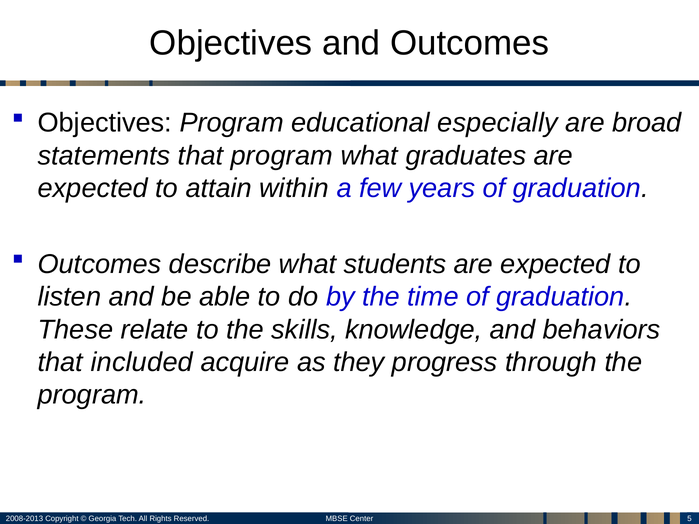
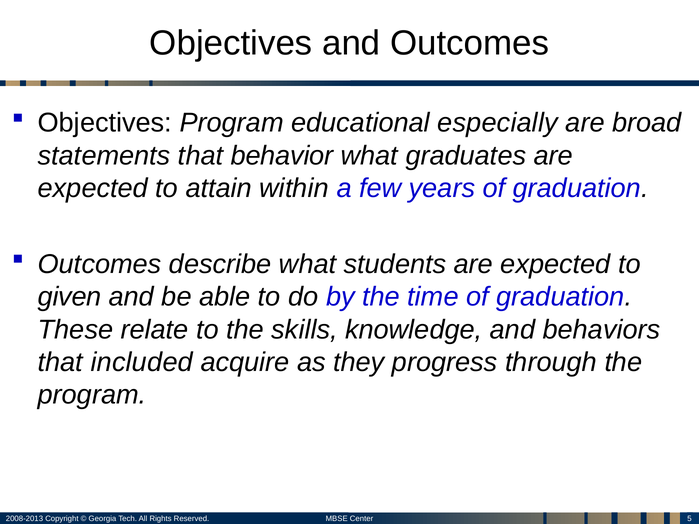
that program: program -> behavior (282, 156)
listen: listen -> given (70, 297)
